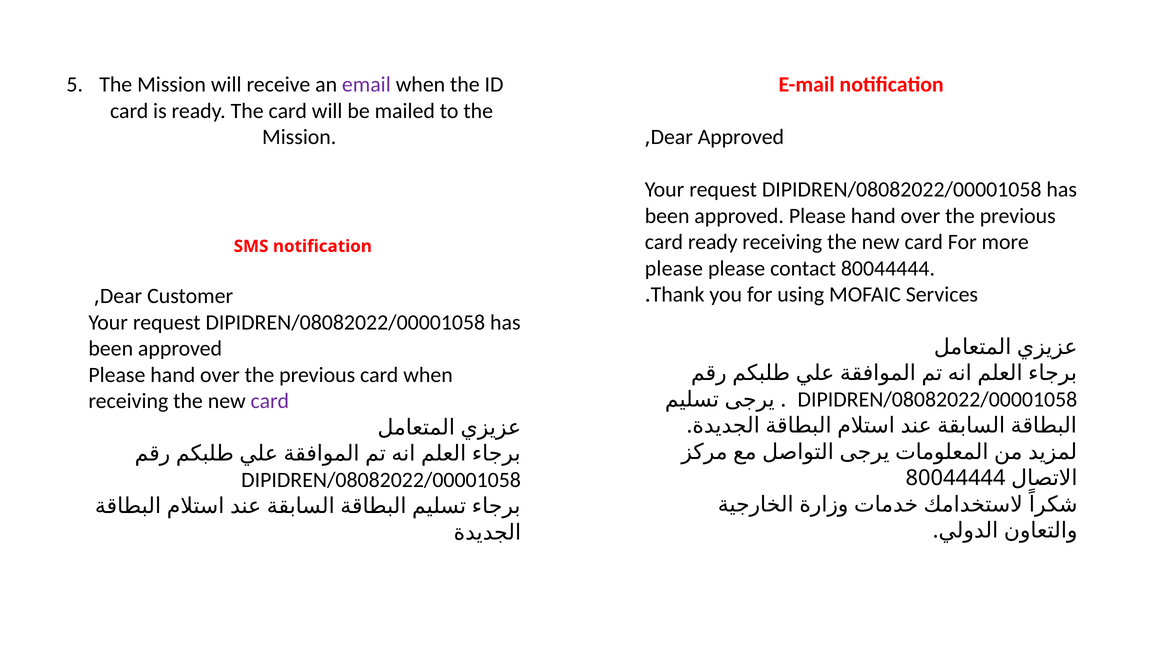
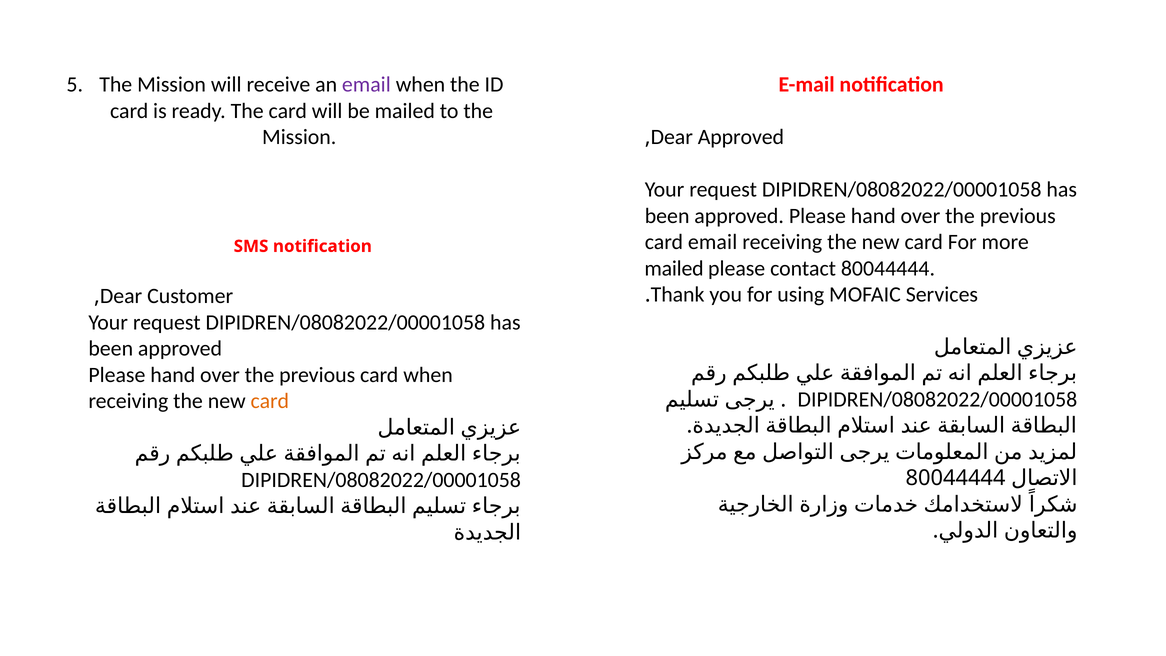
card ready: ready -> email (713, 242)
please: please -> mailed (674, 268)
card colour: purple -> orange (270, 401)
